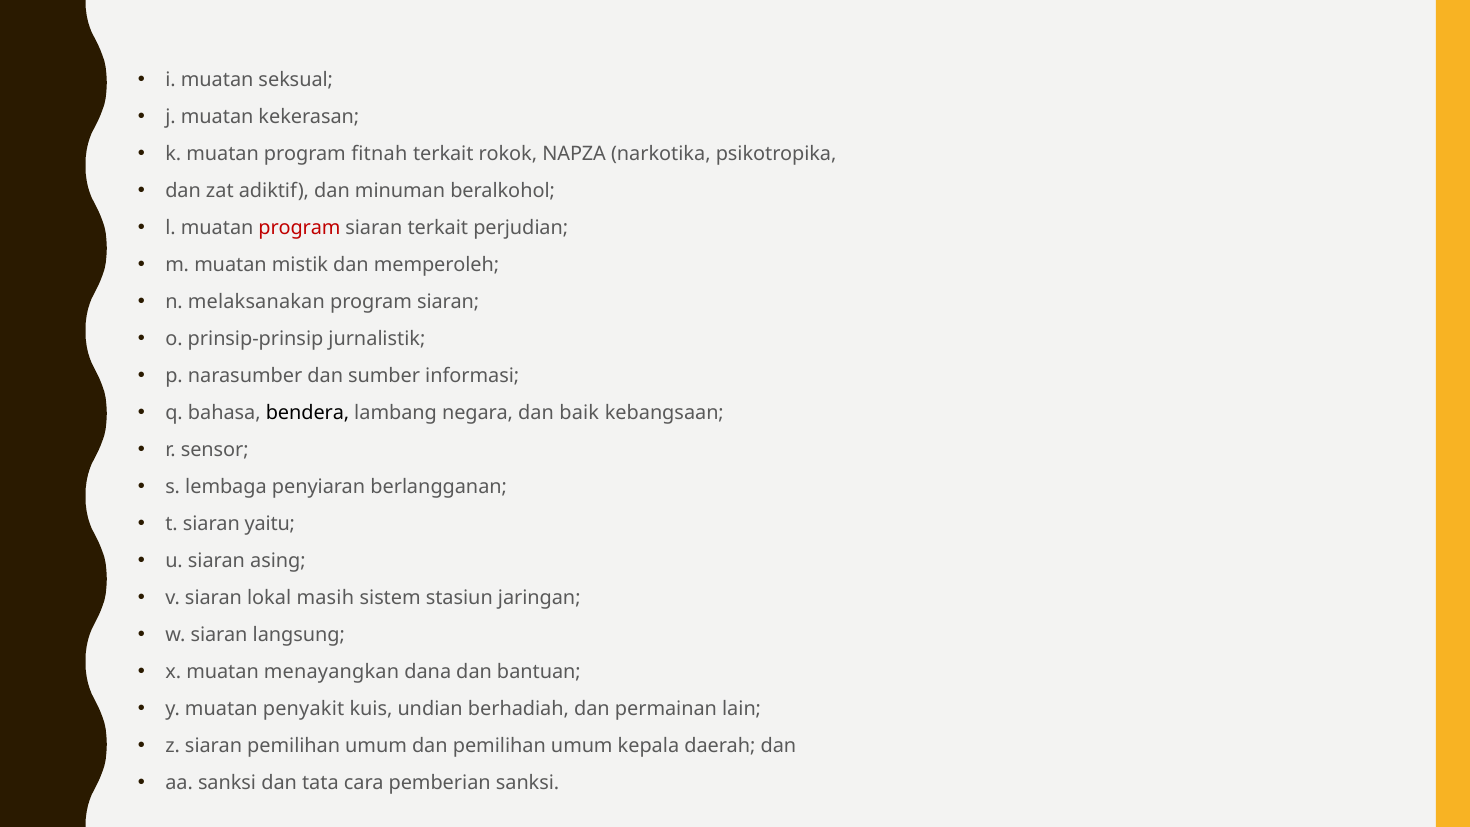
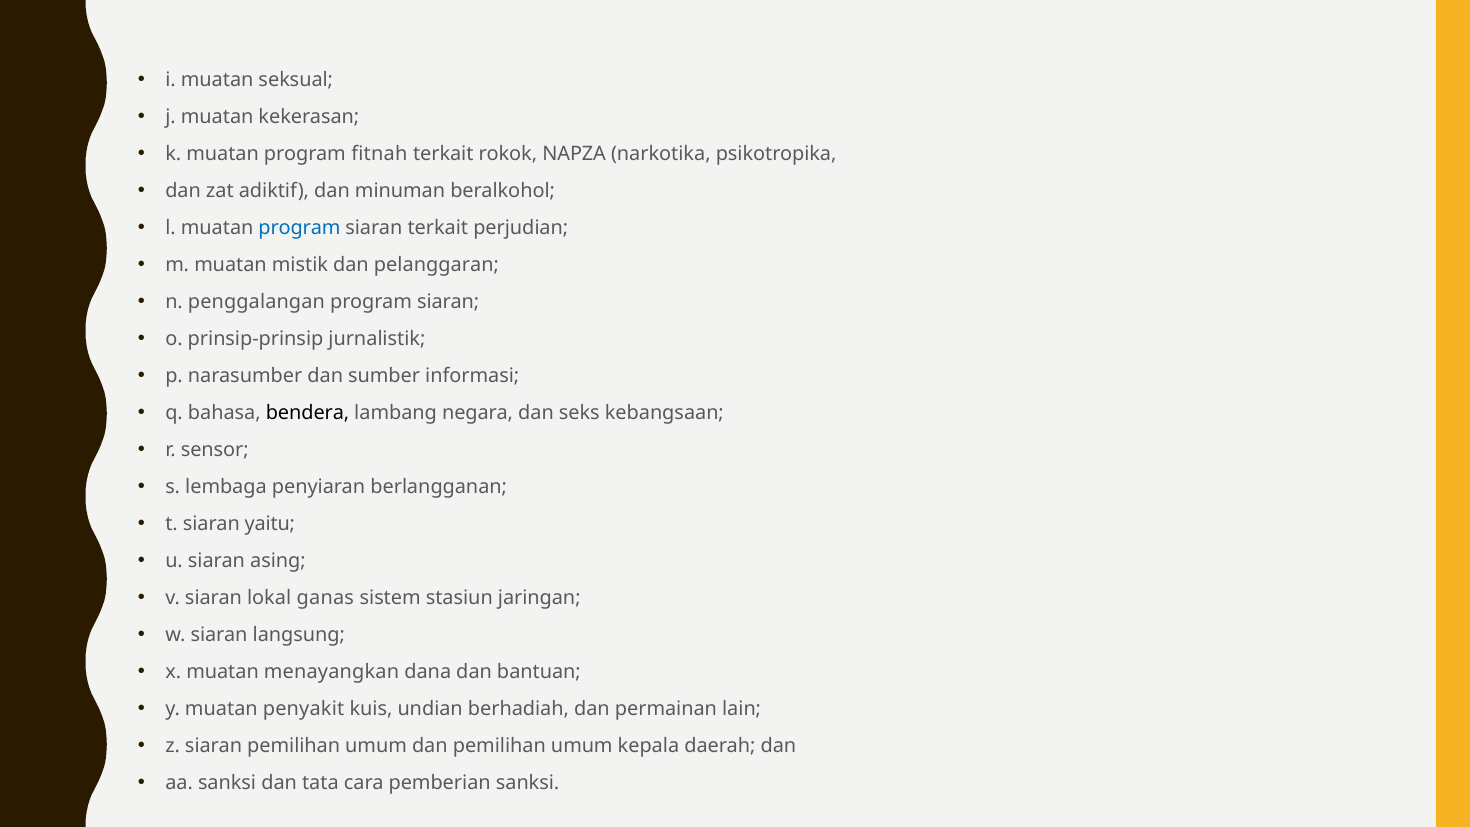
program colour: red -> blue (299, 228)
memperoleh: memperoleh -> pelanggaran (436, 265)
melaksanakan: melaksanakan -> penggalangan (256, 302)
baik: baik -> seks (579, 413)
masih: masih -> ganas (325, 598)
